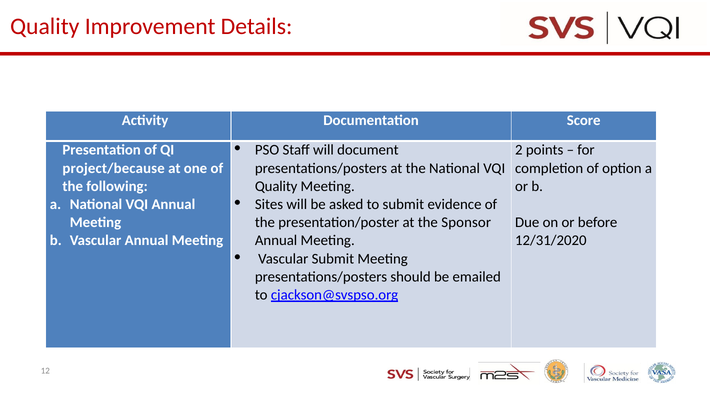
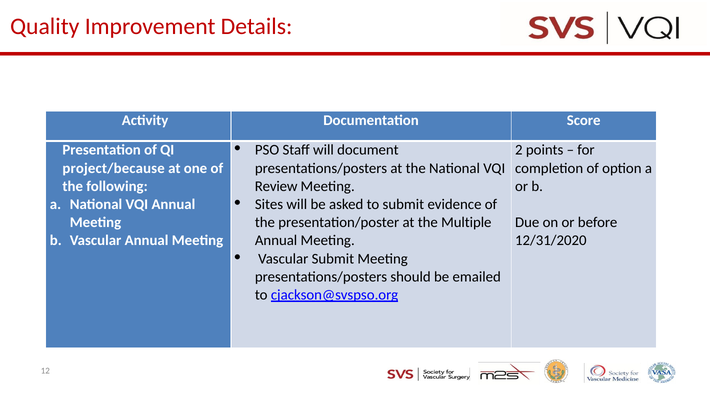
Quality: Quality -> Review (276, 186)
Sponsor: Sponsor -> Multiple (466, 223)
